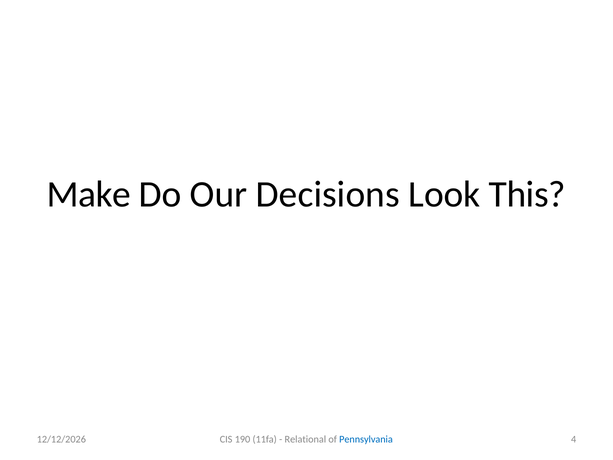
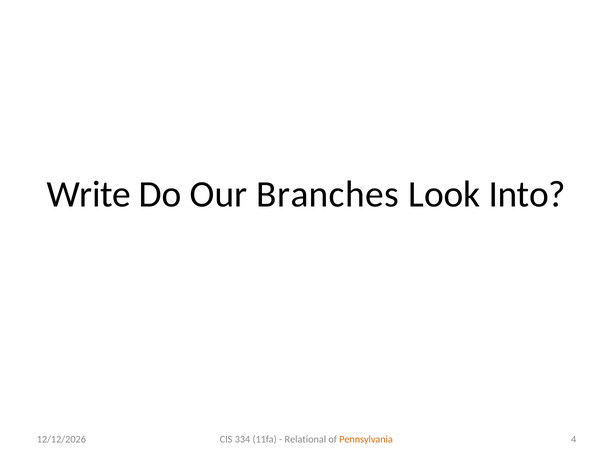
Make: Make -> Write (89, 194)
Decisions: Decisions -> Branches (328, 194)
This: This -> Into (527, 194)
190: 190 -> 334 (243, 439)
Pennsylvania colour: blue -> orange (366, 439)
